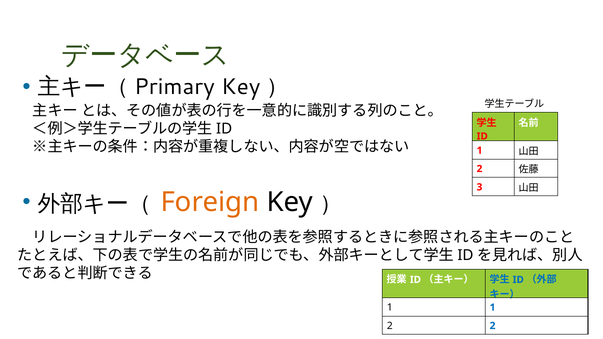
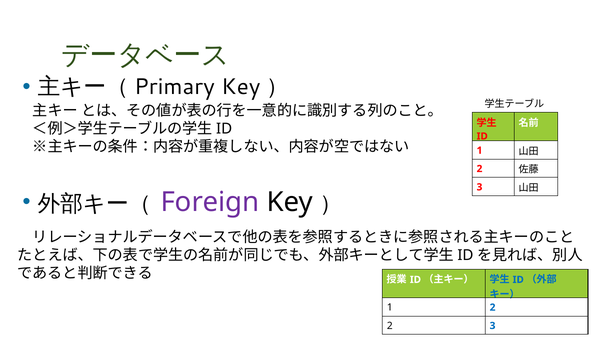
Foreign colour: orange -> purple (210, 202)
1 1: 1 -> 2 (493, 308)
2 2: 2 -> 3 (493, 326)
